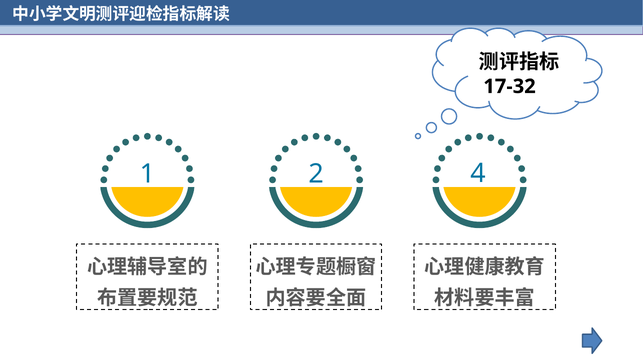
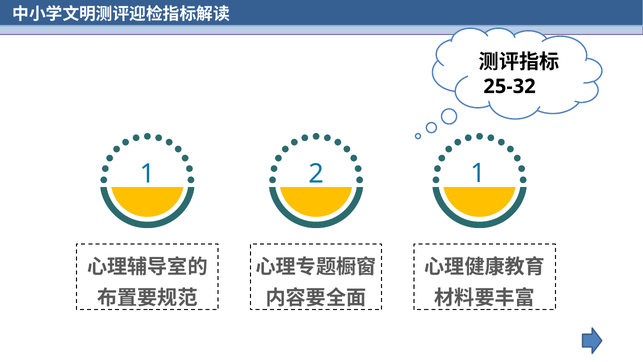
17-32: 17-32 -> 25-32 (510, 86)
1 4: 4 -> 1 (478, 173)
